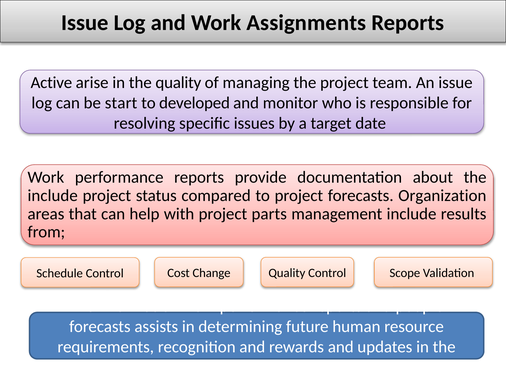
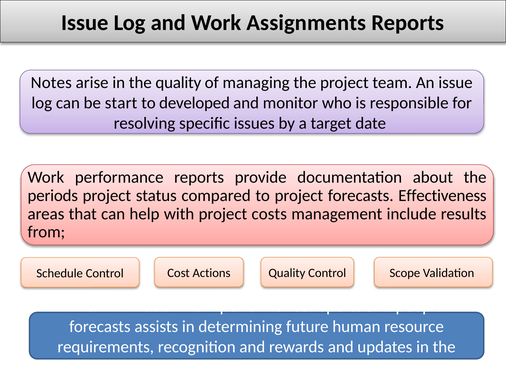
Active: Active -> Notes (51, 83)
include: include -> periods (53, 195)
Organization: Organization -> Effectiveness (442, 195)
parts: parts -> costs (269, 214)
Change: Change -> Actions (212, 273)
